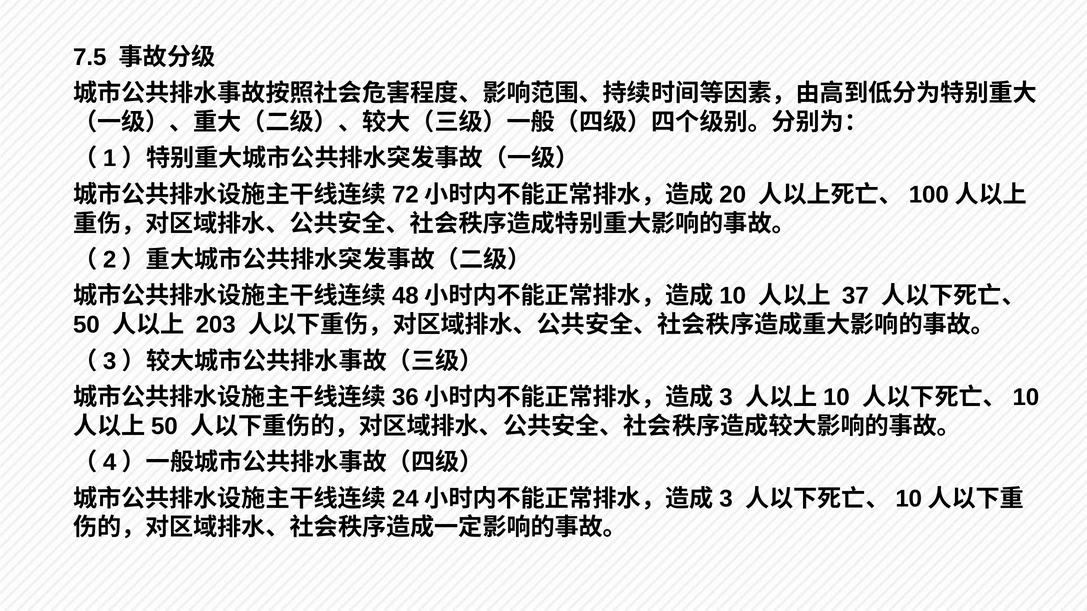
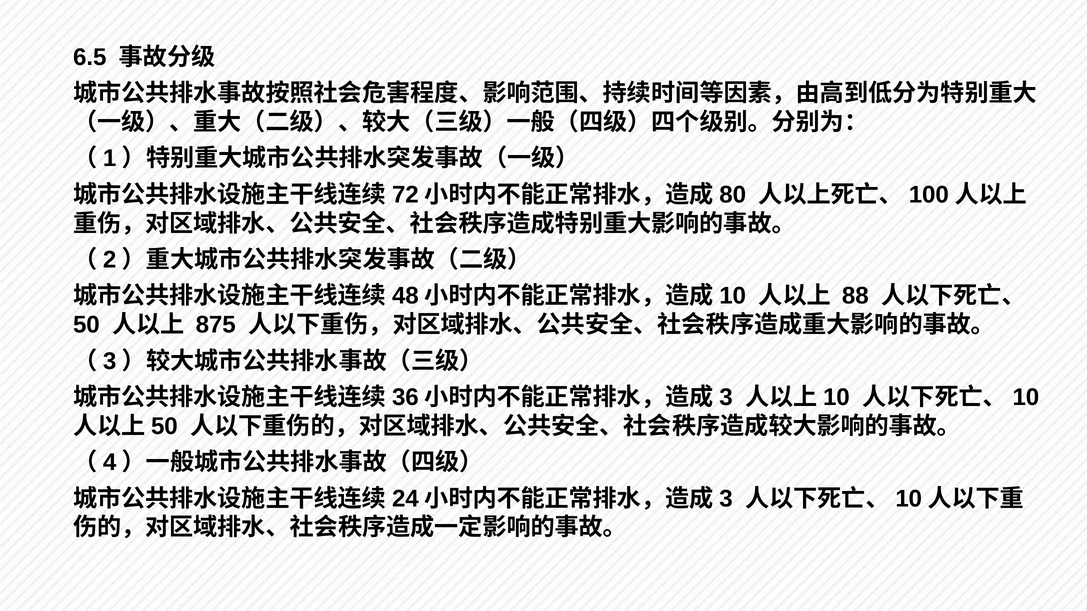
7.5: 7.5 -> 6.5 (90, 57)
20: 20 -> 80 (733, 195)
37: 37 -> 88 (855, 296)
203: 203 -> 875 (216, 325)
